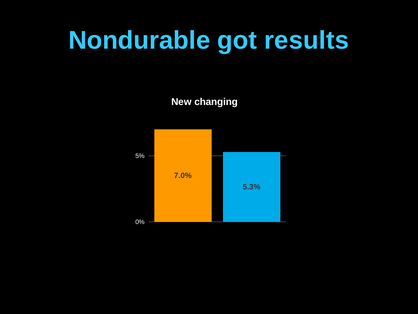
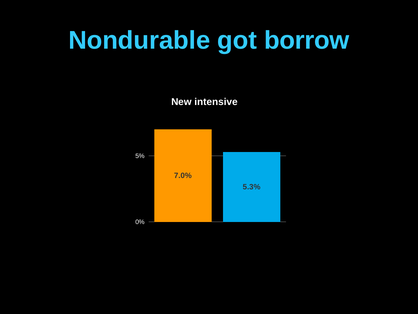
results: results -> borrow (307, 40)
changing: changing -> intensive (216, 102)
